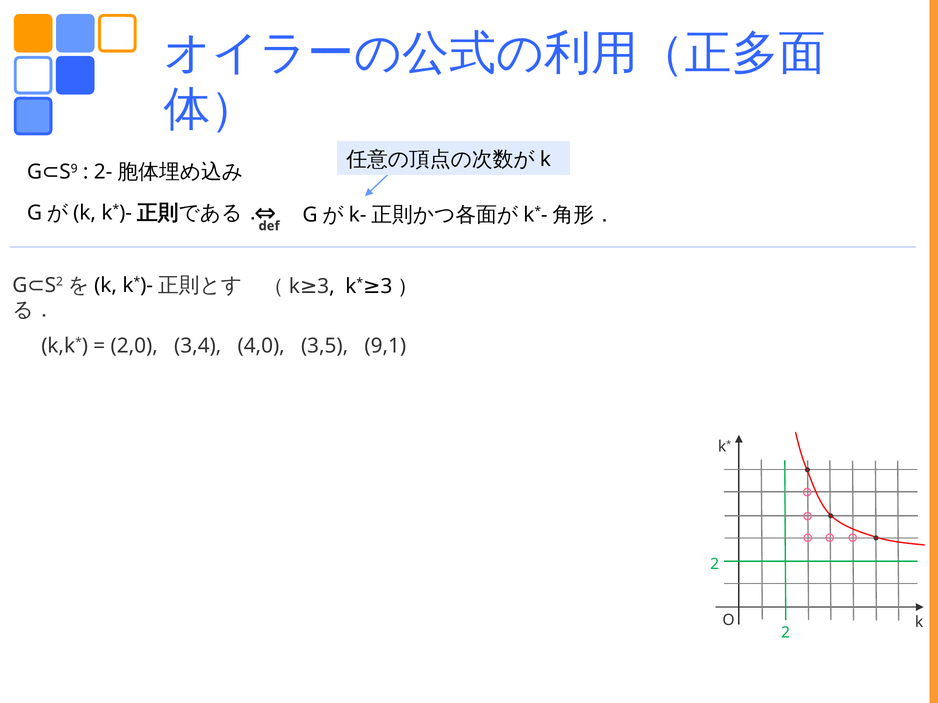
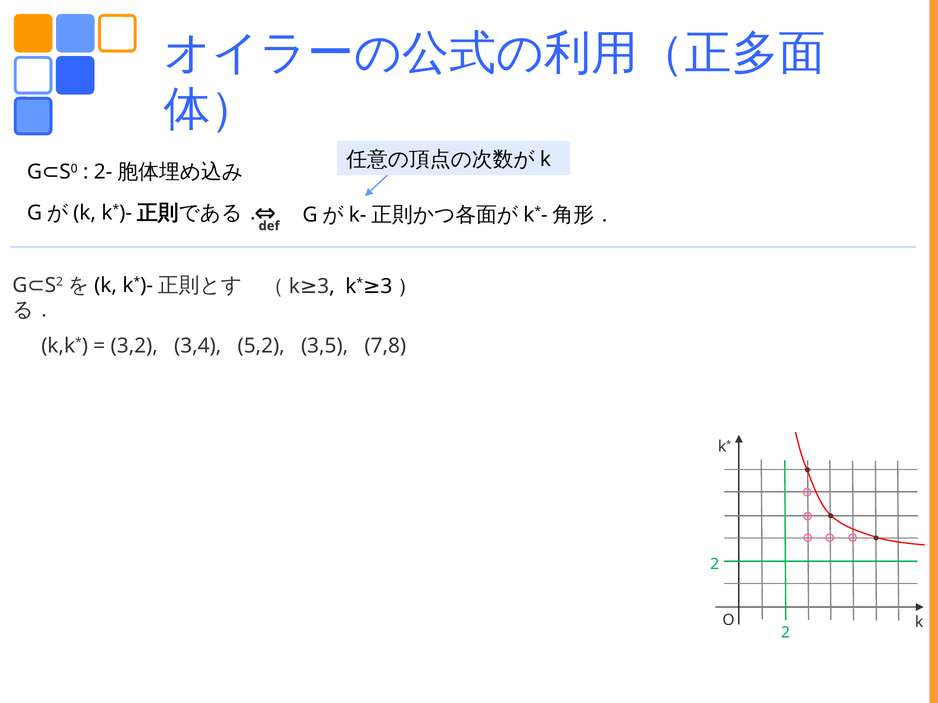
9: 9 -> 0 (74, 169)
2,0: 2,0 -> 3,2 (134, 346)
4,0: 4,0 -> 5,2 (261, 346)
9,1: 9,1 -> 7,8 (385, 346)
